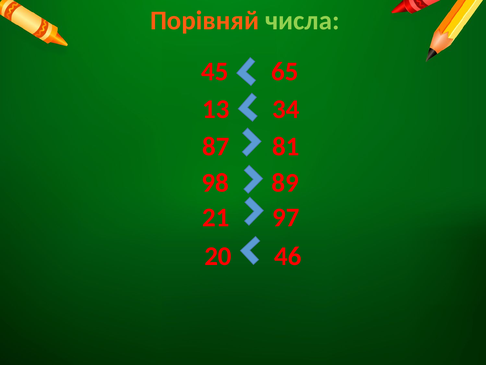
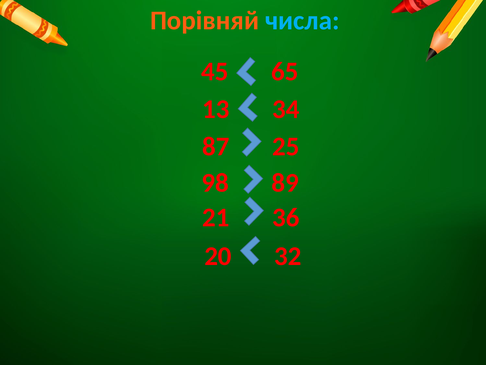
числа colour: light green -> light blue (302, 21)
81: 81 -> 25 (286, 146)
97: 97 -> 36 (286, 217)
46: 46 -> 32 (288, 256)
